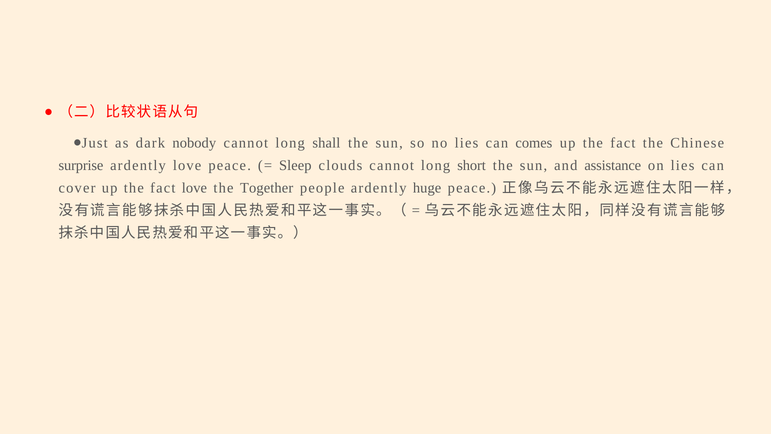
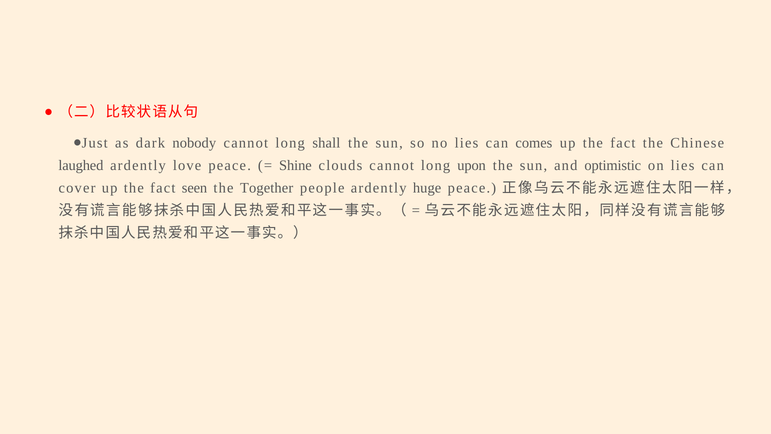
surprise: surprise -> laughed (81, 165)
Sleep: Sleep -> Shine (295, 165)
short: short -> upon (472, 165)
assistance: assistance -> optimistic (613, 165)
fact love: love -> seen (195, 188)
